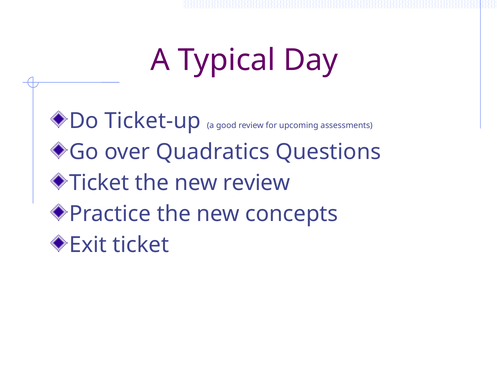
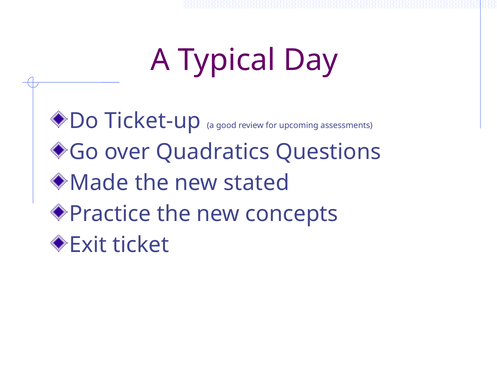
Ticket: Ticket -> Made (99, 183)
new review: review -> stated (256, 183)
